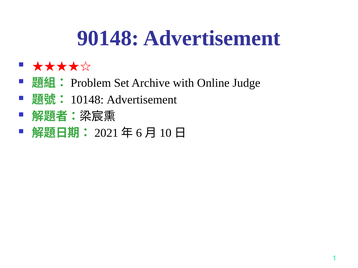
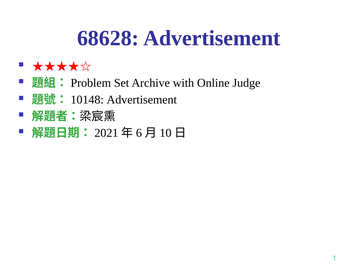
90148: 90148 -> 68628 (108, 38)
